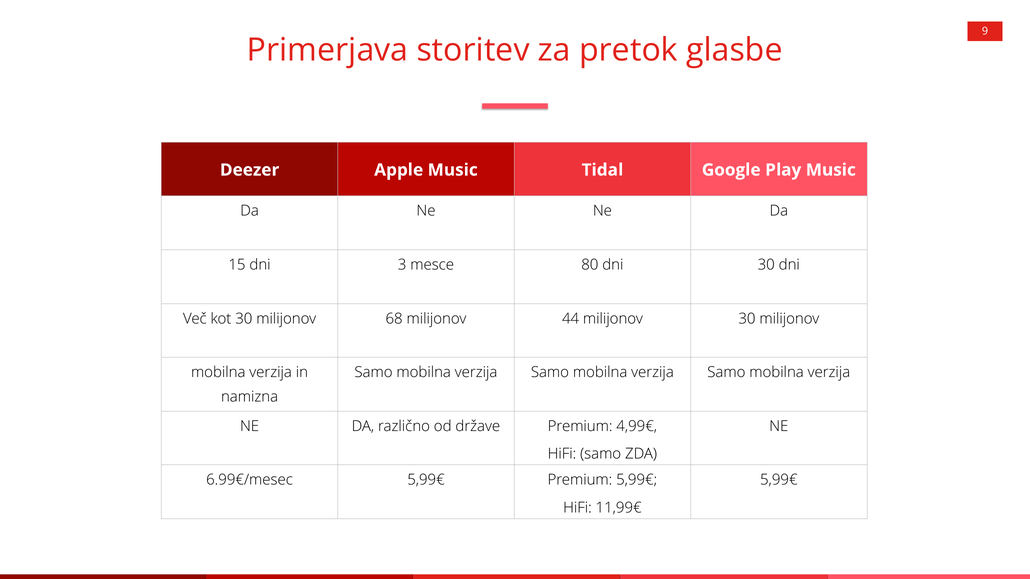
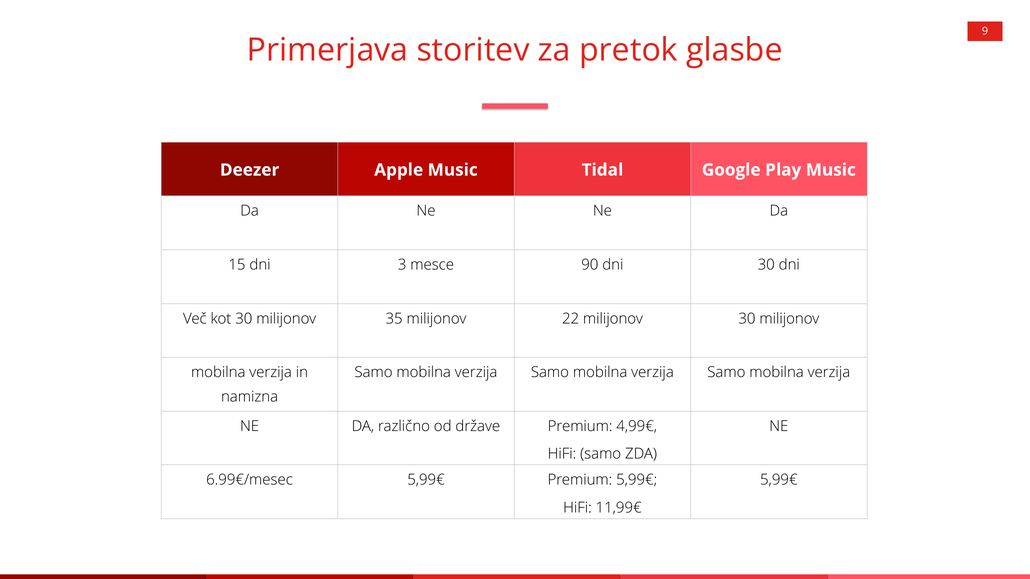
80: 80 -> 90 (590, 265)
68: 68 -> 35 (394, 319)
44: 44 -> 22 (571, 319)
